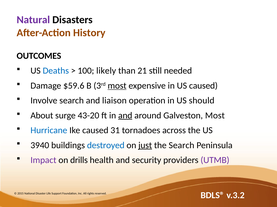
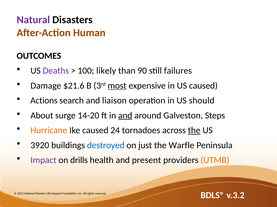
History: History -> Human (89, 33)
Deaths colour: blue -> purple (56, 71)
21: 21 -> 90 (142, 71)
needed: needed -> failures (178, 71)
$59.6: $59.6 -> $21.6 (74, 86)
Involve: Involve -> Actions (44, 101)
43-20: 43-20 -> 14-20 (88, 116)
Galveston Most: Most -> Steps (215, 116)
Hurricane colour: blue -> orange (49, 131)
31: 31 -> 24 (115, 131)
the underline: none -> present (194, 131)
3940: 3940 -> 3920 (40, 146)
just underline: present -> none (145, 146)
the Search: Search -> Warfle (182, 146)
security: security -> present (147, 161)
UTMB colour: purple -> orange (215, 161)
